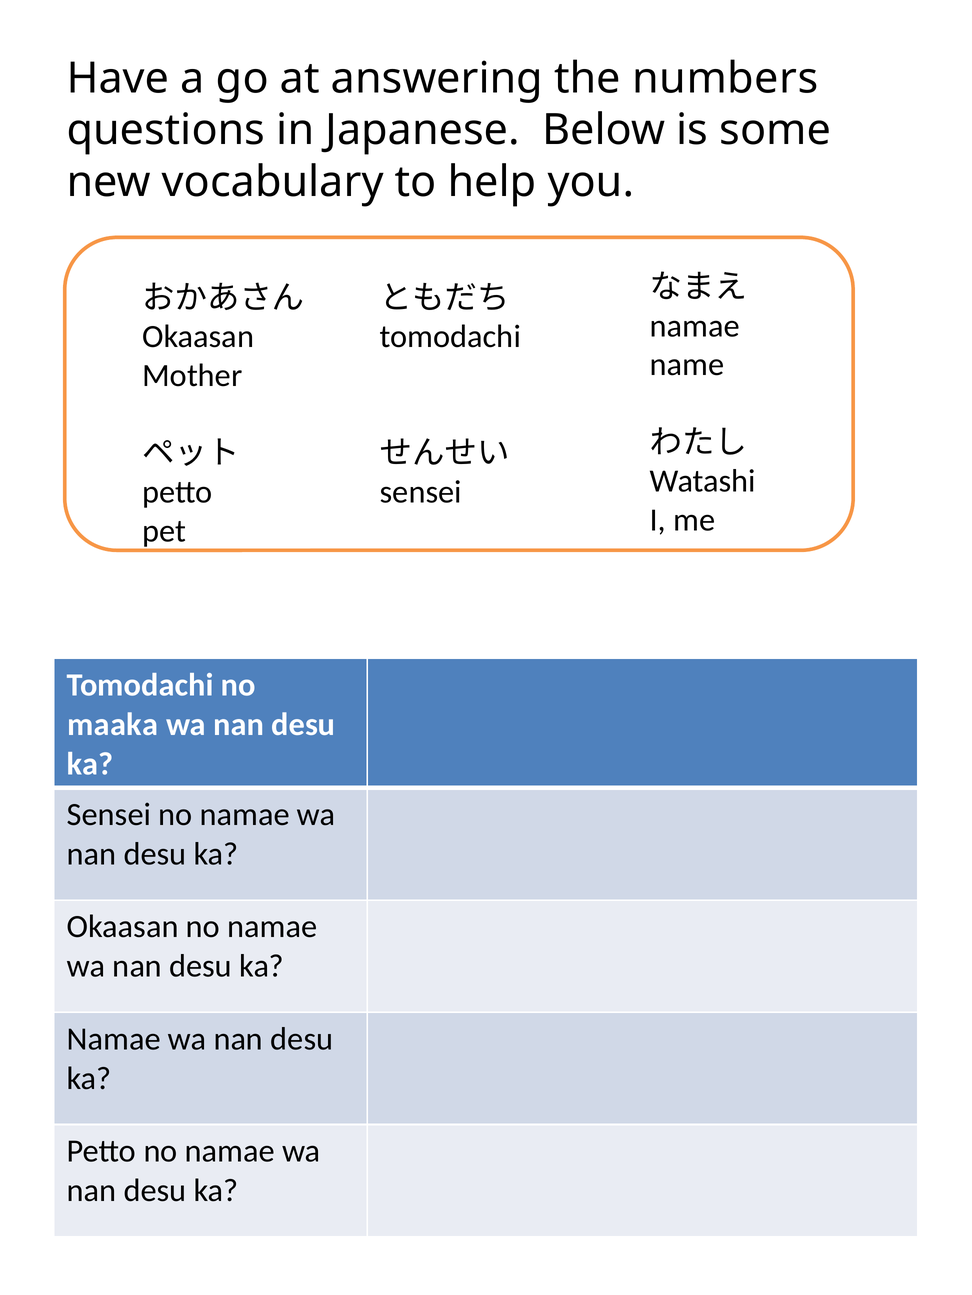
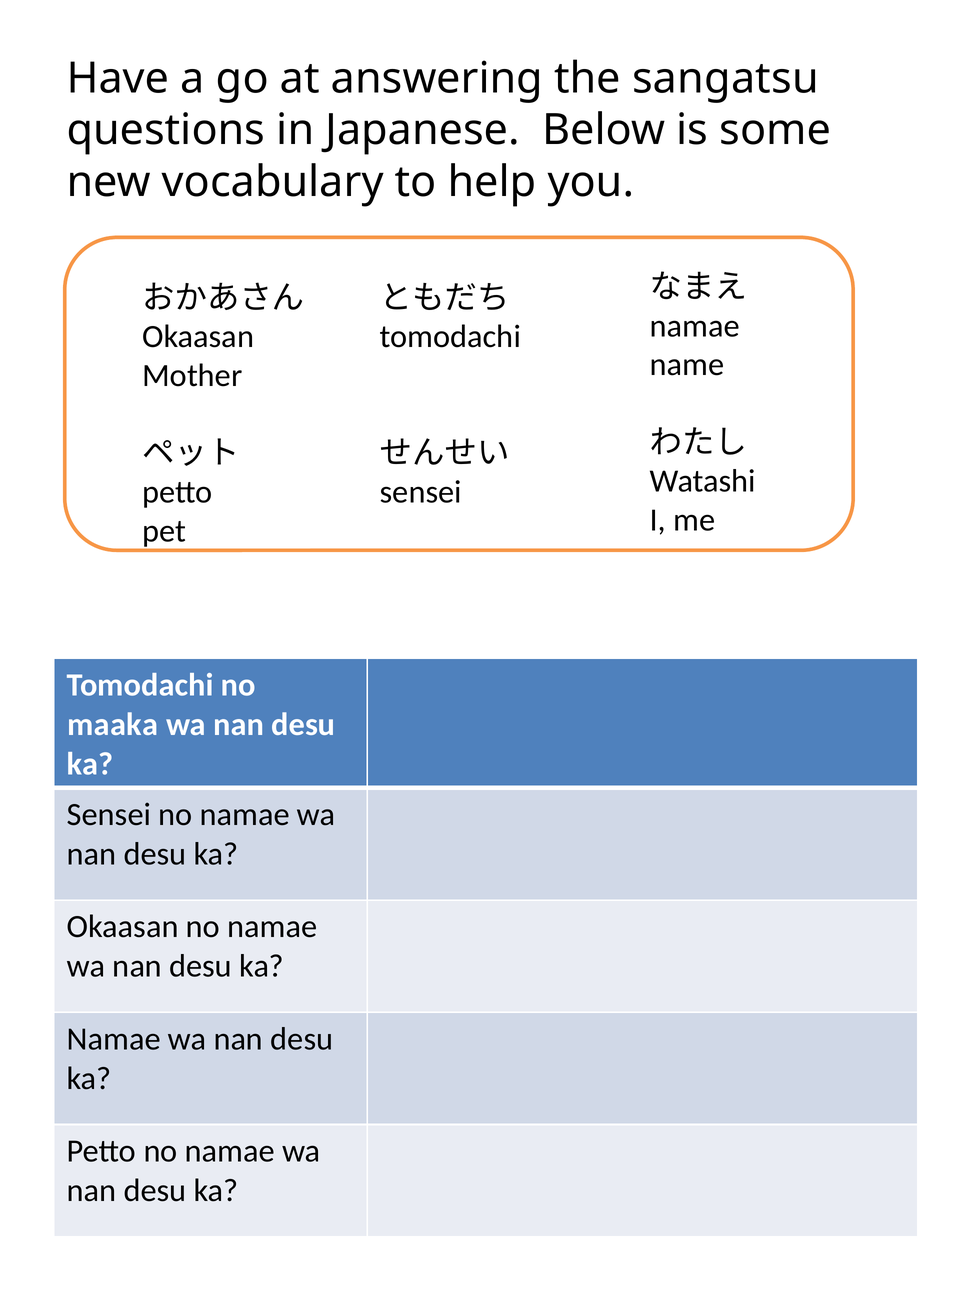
numbers: numbers -> sangatsu (725, 78)
